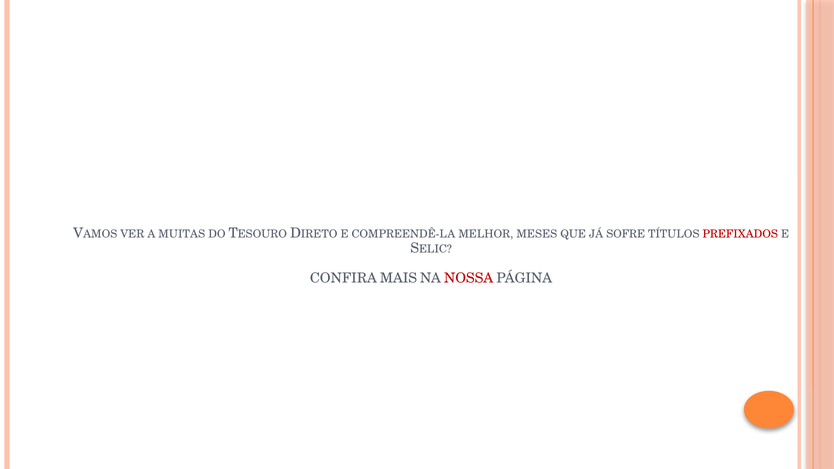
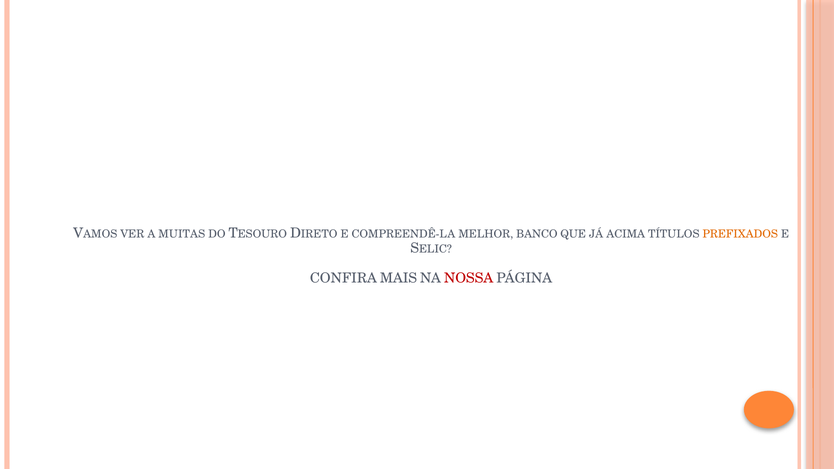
MESES: MESES -> BANCO (537, 234)
SOFRE: SOFRE -> ACIMA (626, 234)
PREFIXADOS colour: red -> orange (740, 234)
